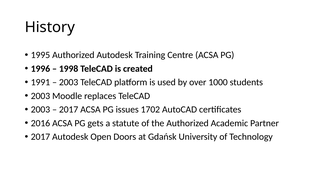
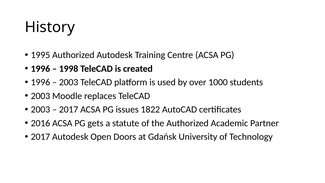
1991: 1991 -> 1996 (40, 82)
1702: 1702 -> 1822 (150, 109)
